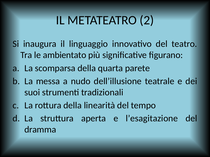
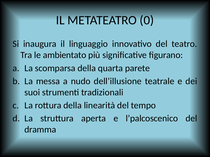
2: 2 -> 0 (147, 20)
l’esagitazione: l’esagitazione -> l’palcoscenico (152, 119)
